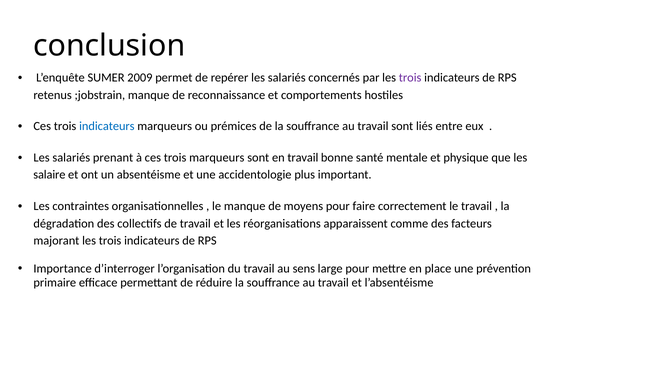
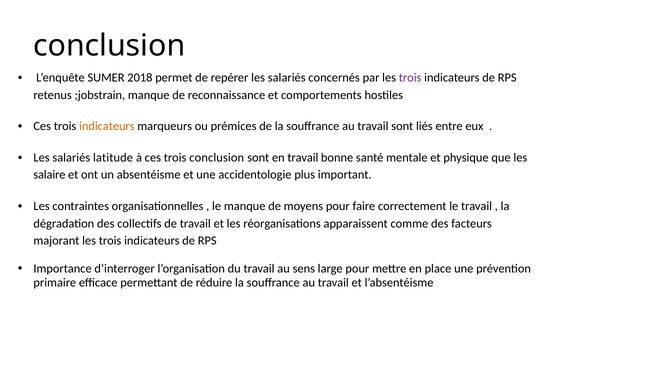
2009: 2009 -> 2018 (140, 78)
indicateurs colour: blue -> orange (107, 126)
prenant: prenant -> latitude (113, 158)
trois marqueurs: marqueurs -> conclusion (217, 158)
